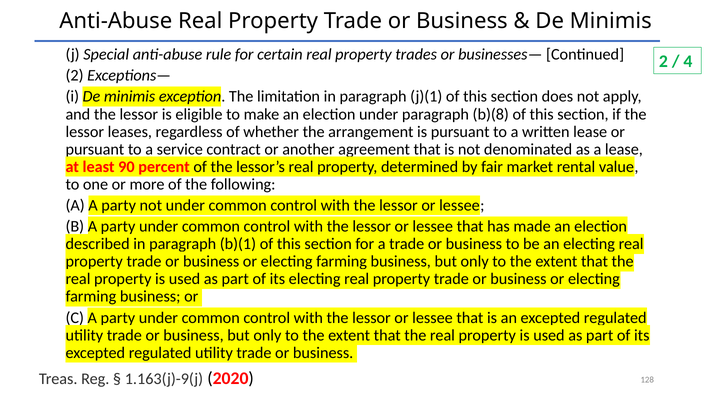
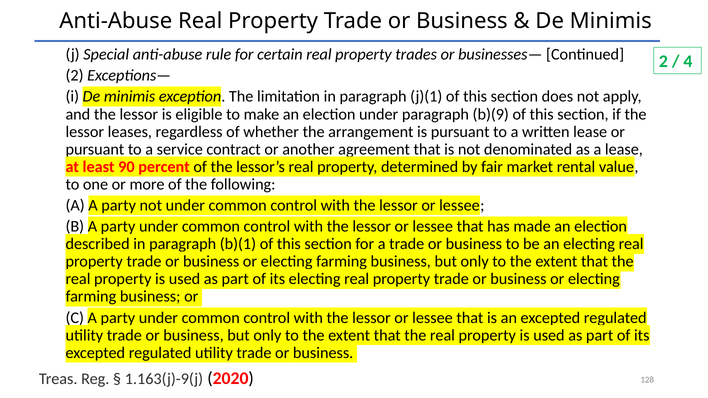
b)(8: b)(8 -> b)(9 (491, 114)
